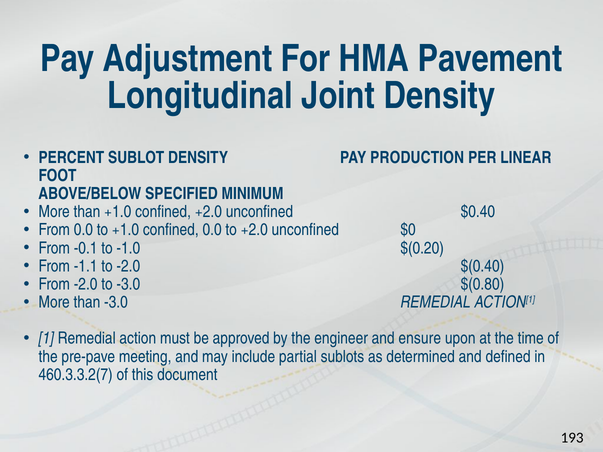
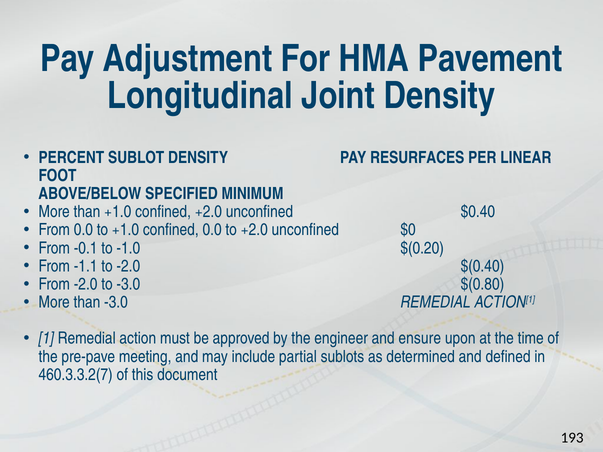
PRODUCTION: PRODUCTION -> RESURFACES (417, 158)
